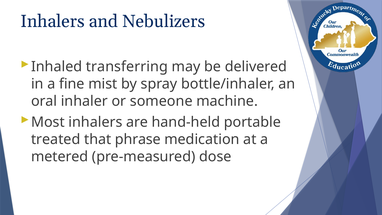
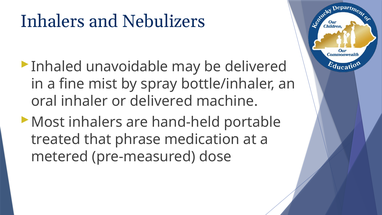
transferring: transferring -> unavoidable (127, 67)
or someone: someone -> delivered (161, 101)
